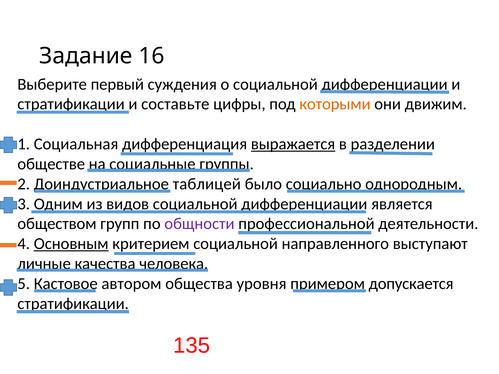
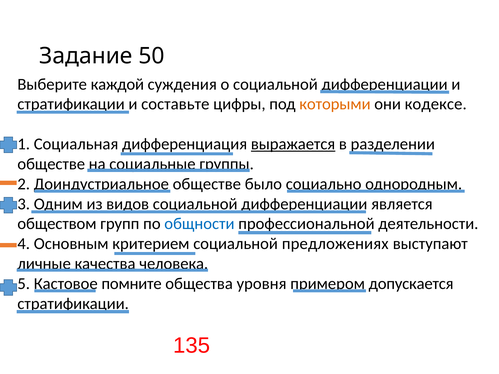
16: 16 -> 50 (152, 56)
первый: первый -> каждой (117, 84)
движим: движим -> кодексе (436, 104)
таблицей: таблицей -> обществе (207, 184)
общности colour: purple -> blue (199, 224)
Основным underline: present -> none (71, 244)
направленного: направленного -> предложениях (335, 244)
автором: автором -> помните (132, 284)
